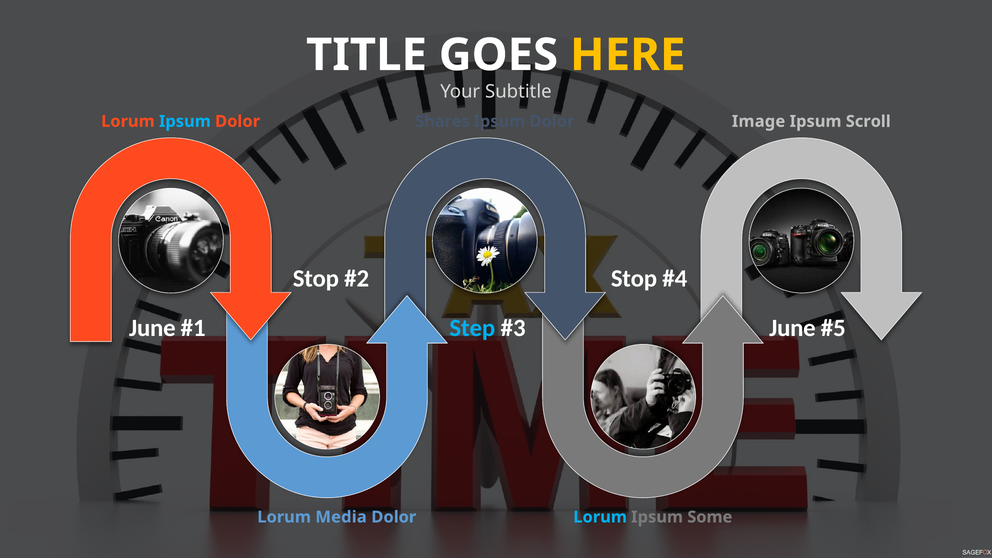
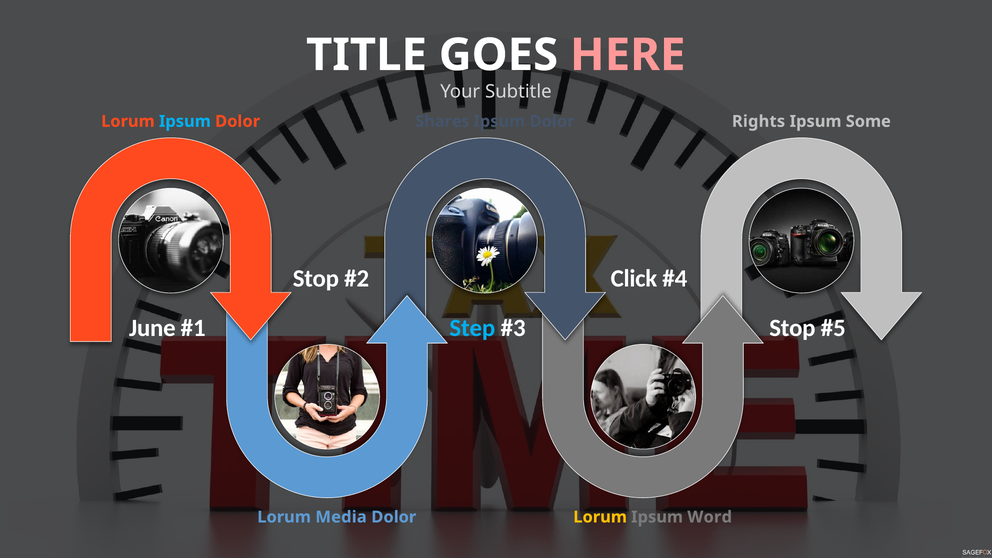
HERE colour: yellow -> pink (628, 55)
Image: Image -> Rights (759, 121)
Scroll: Scroll -> Some (868, 121)
Stop: Stop -> Click (634, 279)
June: June -> Stop (792, 328)
Lorum colour: light blue -> yellow (600, 517)
Some: Some -> Word (710, 517)
